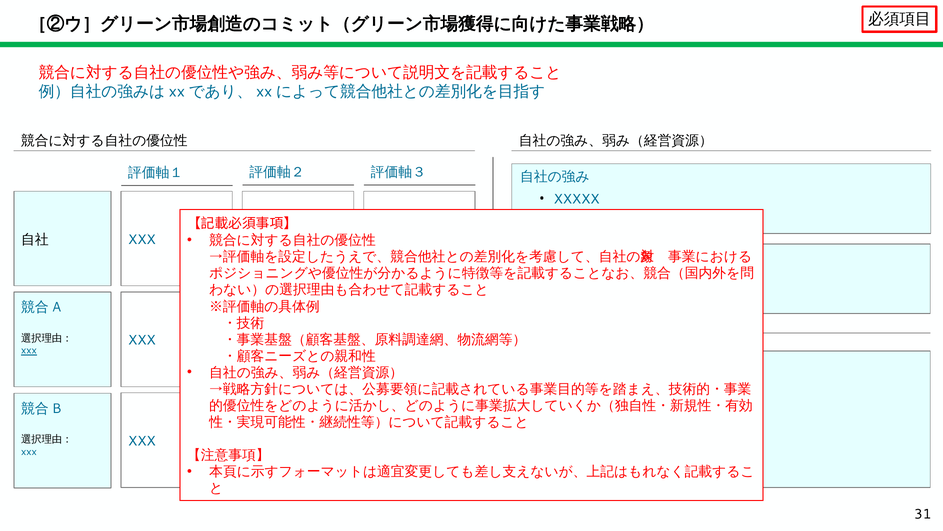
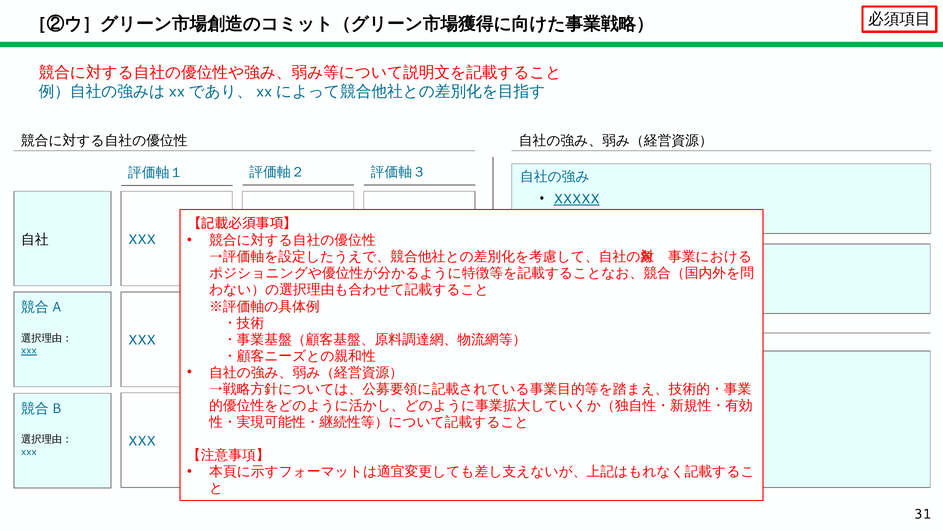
XXXXX underline: none -> present (577, 199)
